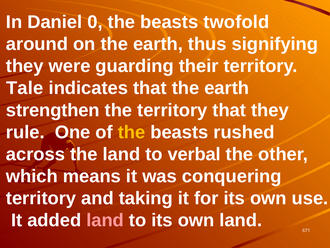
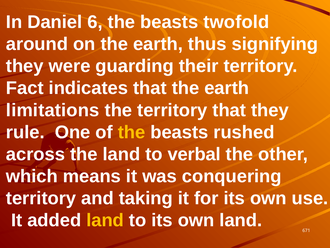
0: 0 -> 6 (95, 22)
Tale: Tale -> Fact (25, 88)
strengthen: strengthen -> limitations (53, 110)
land colour: pink -> yellow (105, 220)
